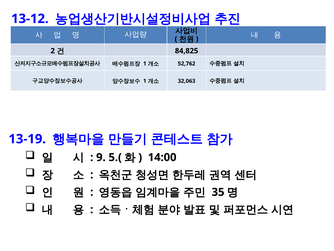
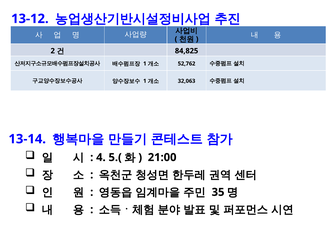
13-19: 13-19 -> 13-14 (27, 139)
9: 9 -> 4 (101, 157)
14:00: 14:00 -> 21:00 (162, 157)
